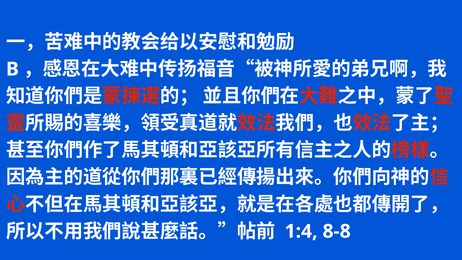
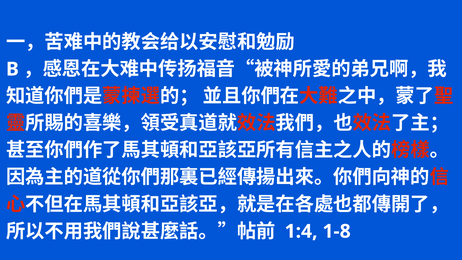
8-8: 8-8 -> 1-8 (337, 231)
